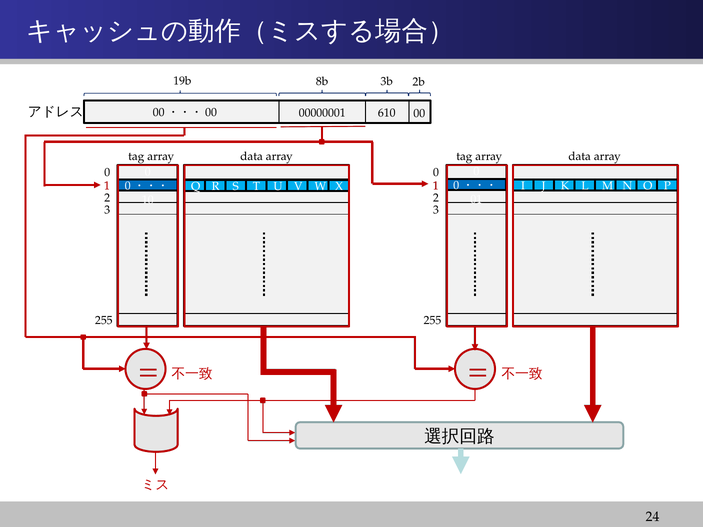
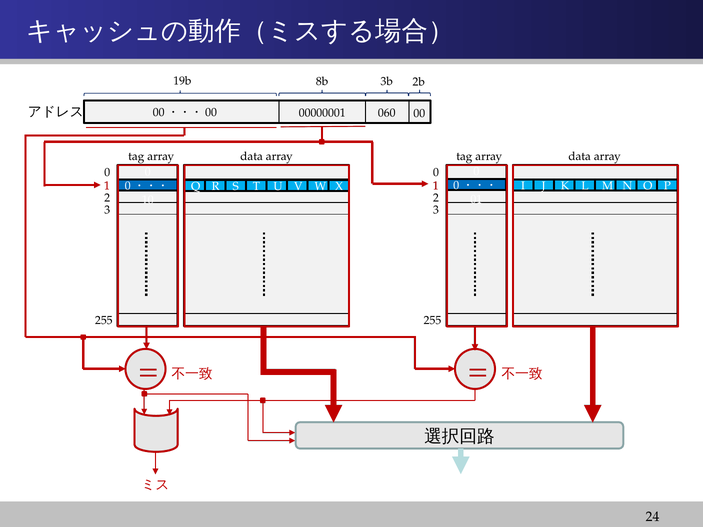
610: 610 -> 060 (387, 113)
